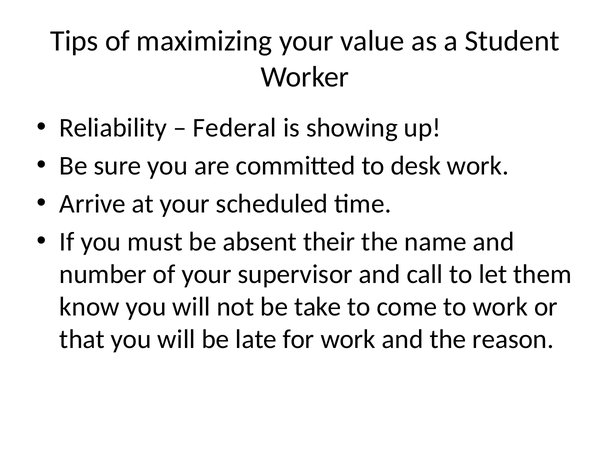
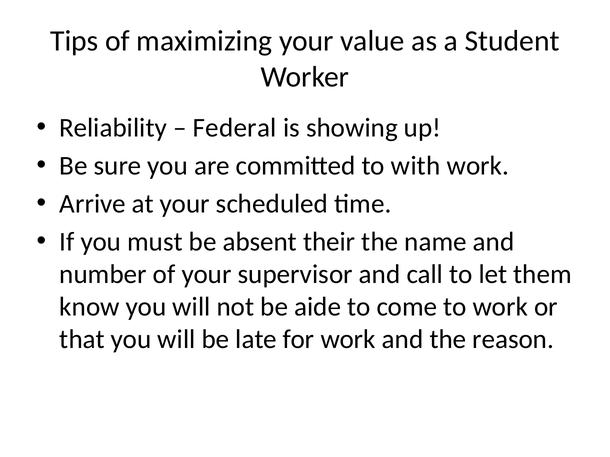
desk: desk -> with (416, 166)
take: take -> aide (318, 307)
